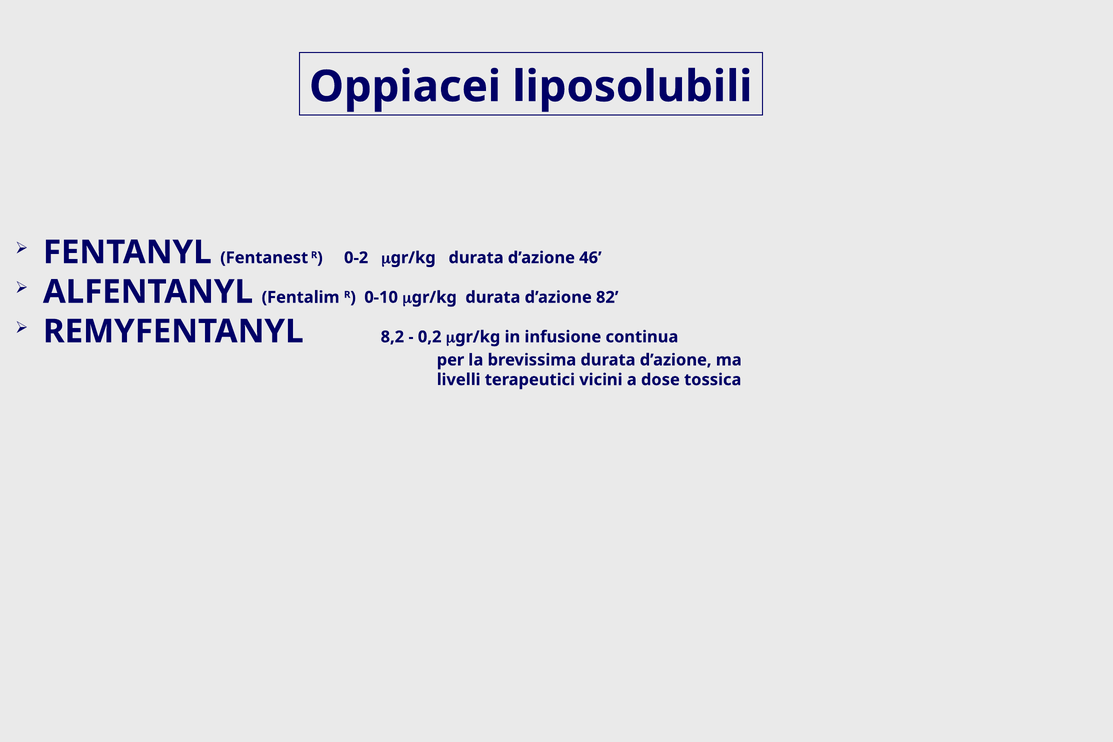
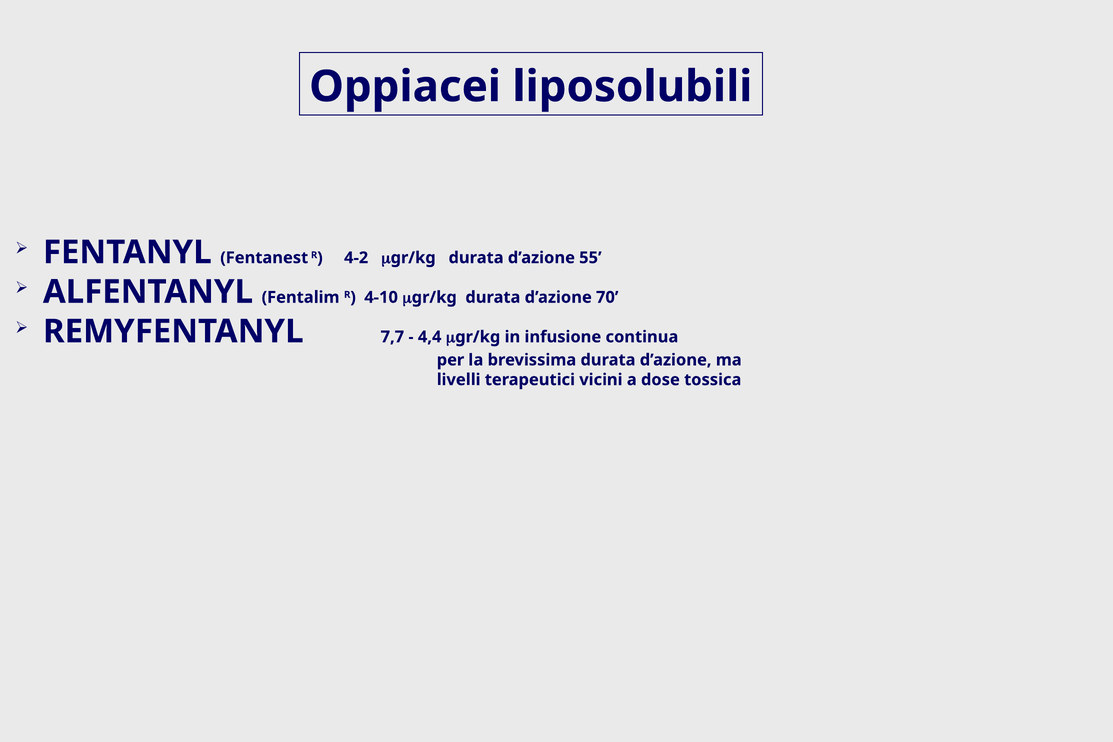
0-2: 0-2 -> 4-2 (356, 258)
46: 46 -> 55 (590, 258)
0-10: 0-10 -> 4-10 (381, 297)
82: 82 -> 70 (607, 297)
8,2: 8,2 -> 7,7 (392, 337)
0,2: 0,2 -> 4,4 (430, 337)
